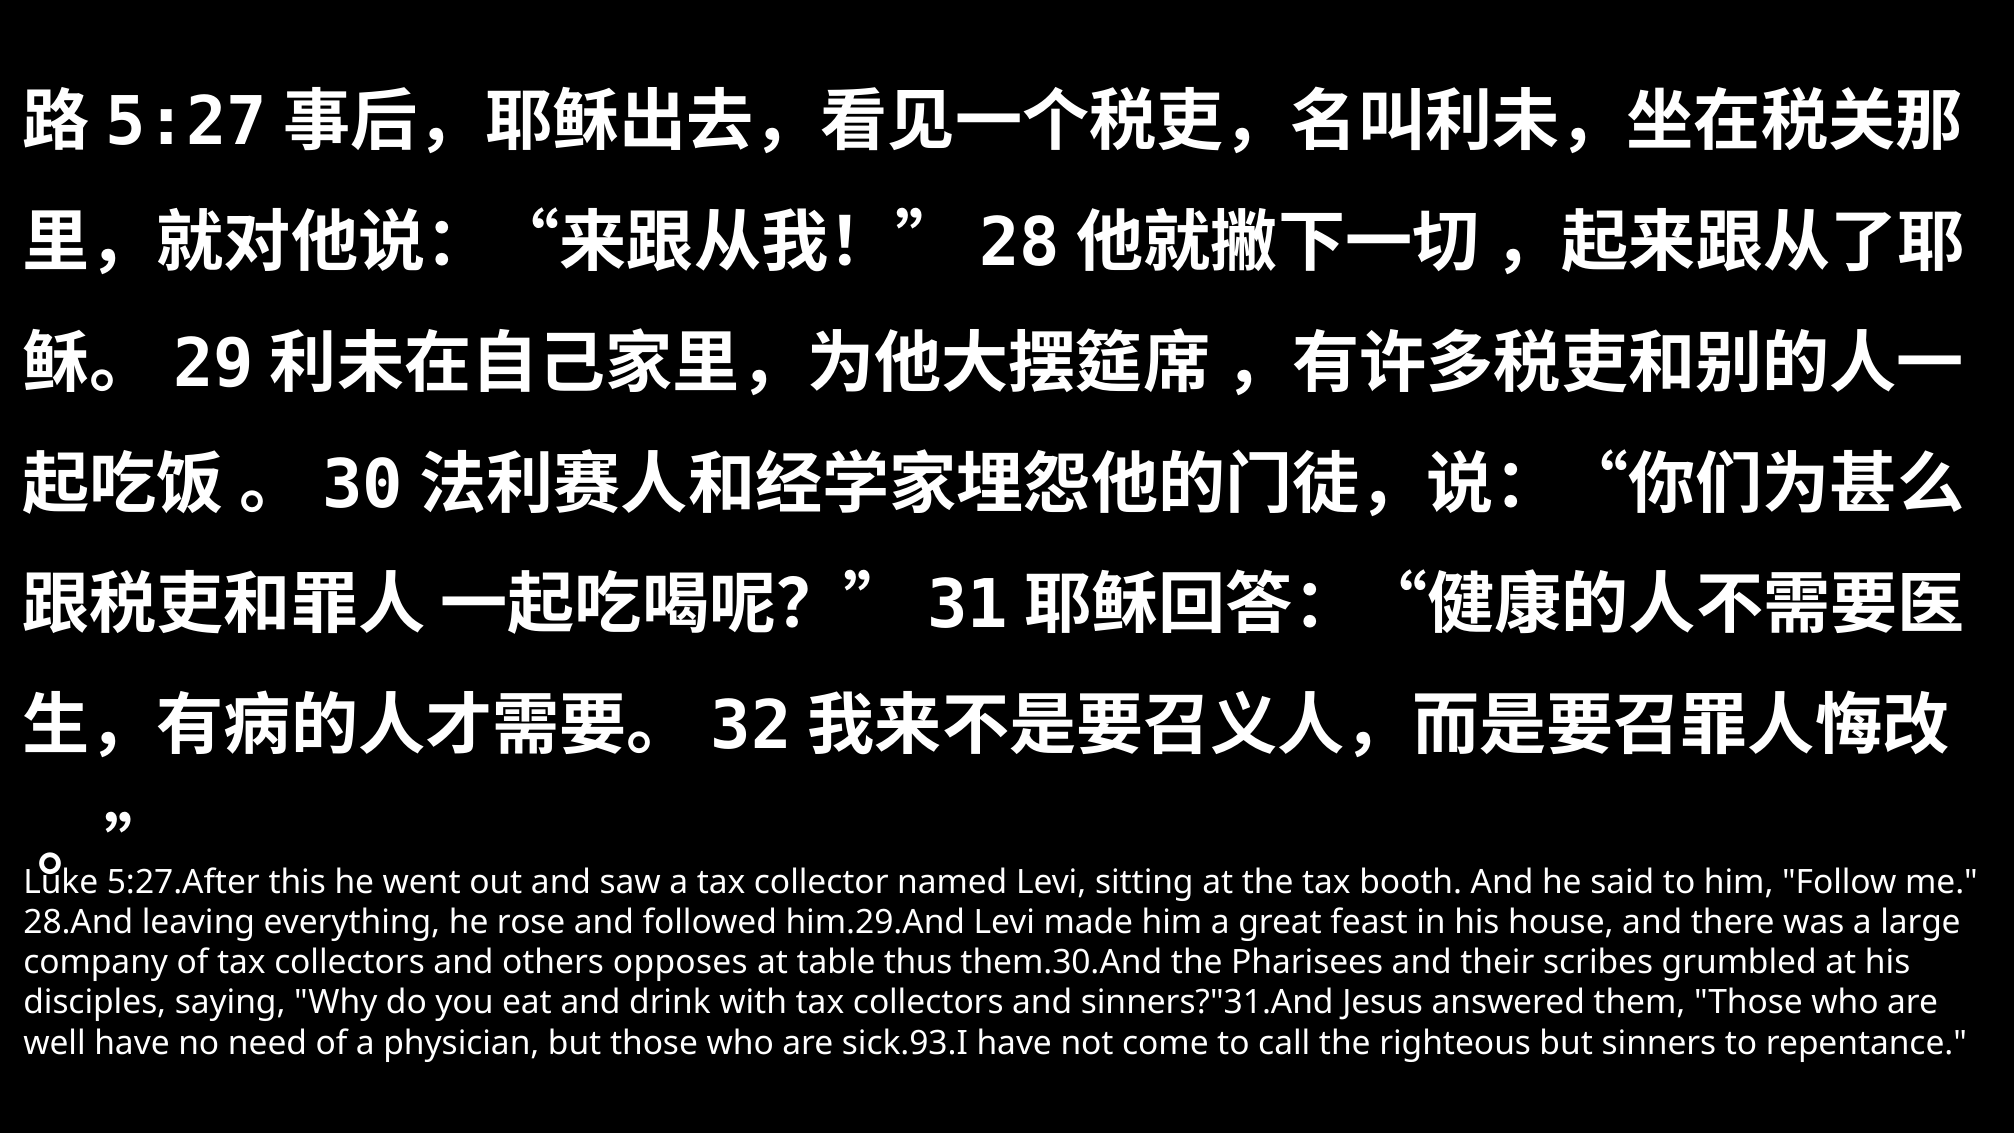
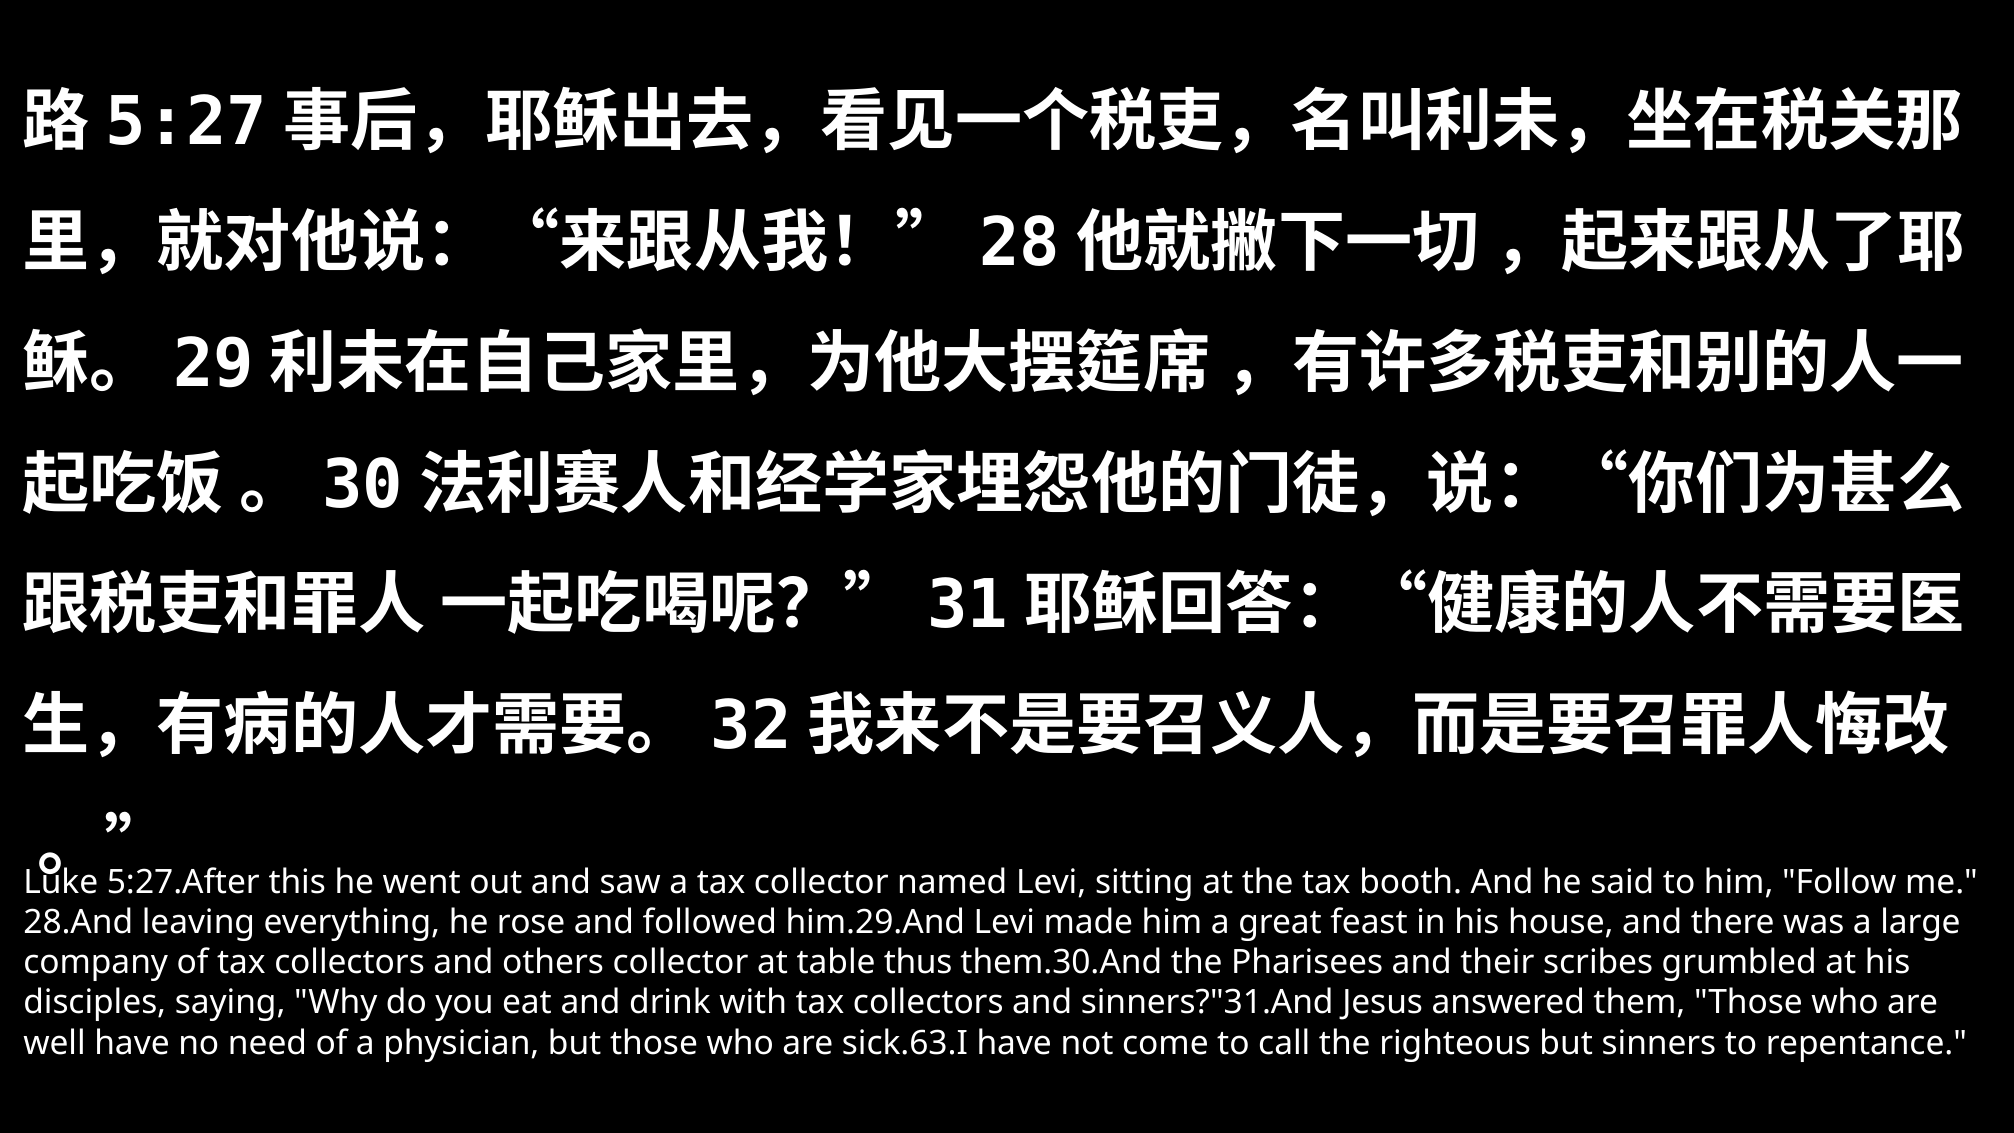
others opposes: opposes -> collector (680, 962)
sick.93.I: sick.93.I -> sick.63.I (905, 1043)
